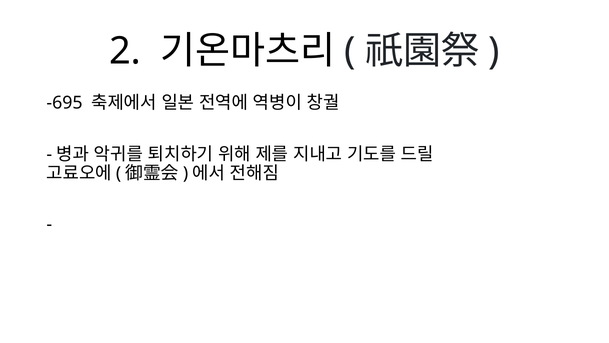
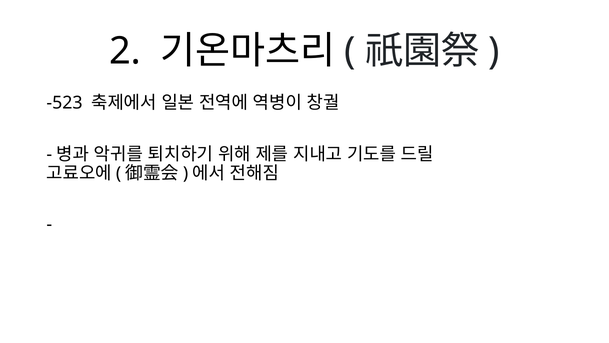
-695: -695 -> -523 (65, 103)
